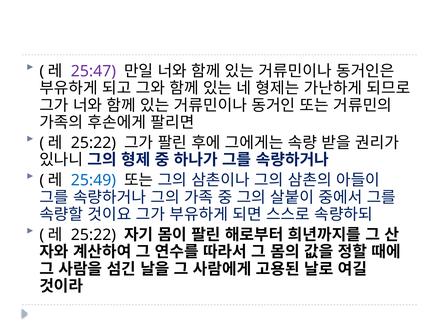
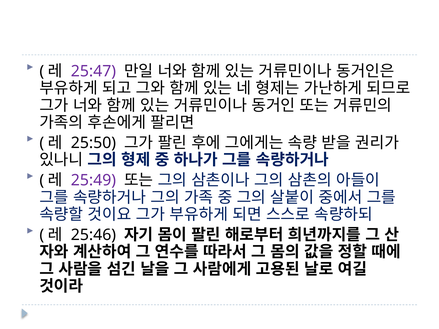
25:22: 25:22 -> 25:50 (93, 143)
25:49 colour: blue -> purple (93, 181)
25:22: 25:22 -> 25:46 (93, 235)
